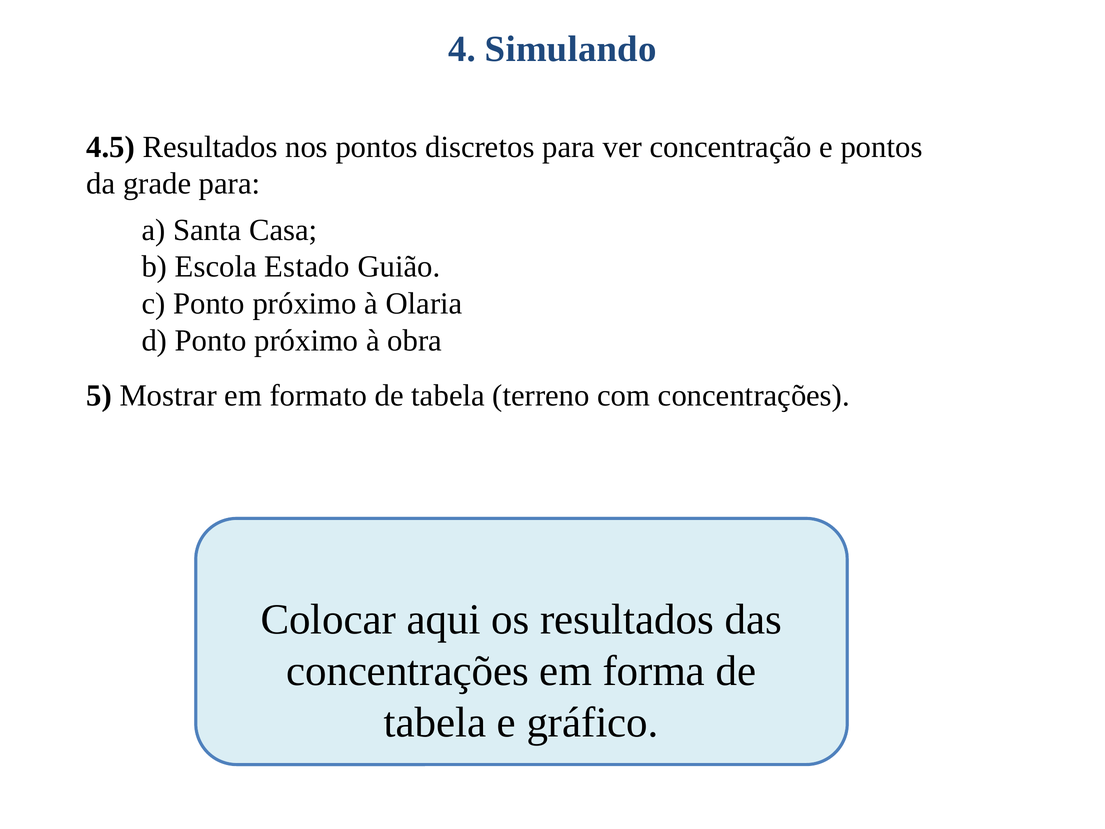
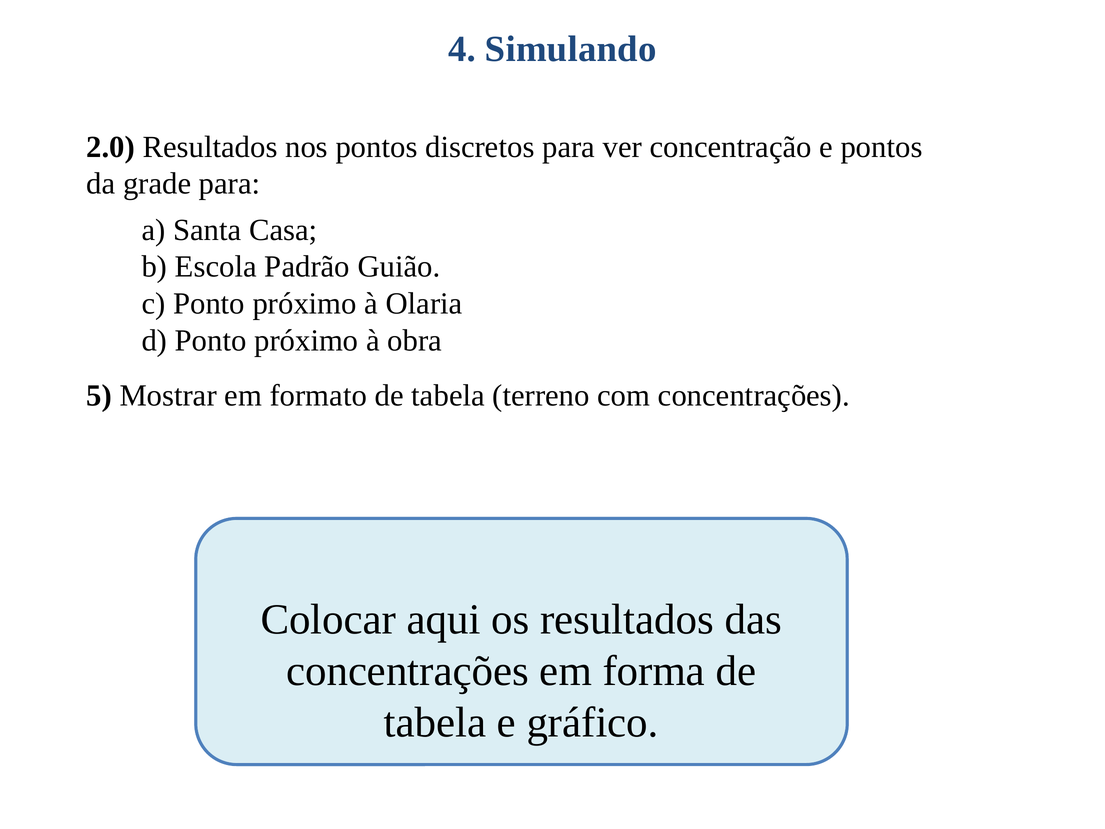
4.5: 4.5 -> 2.0 (111, 147)
Estado: Estado -> Padrão (307, 267)
